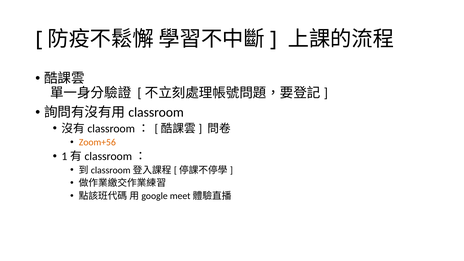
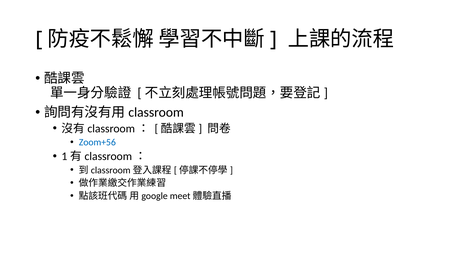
Zoom+56 colour: orange -> blue (97, 142)
